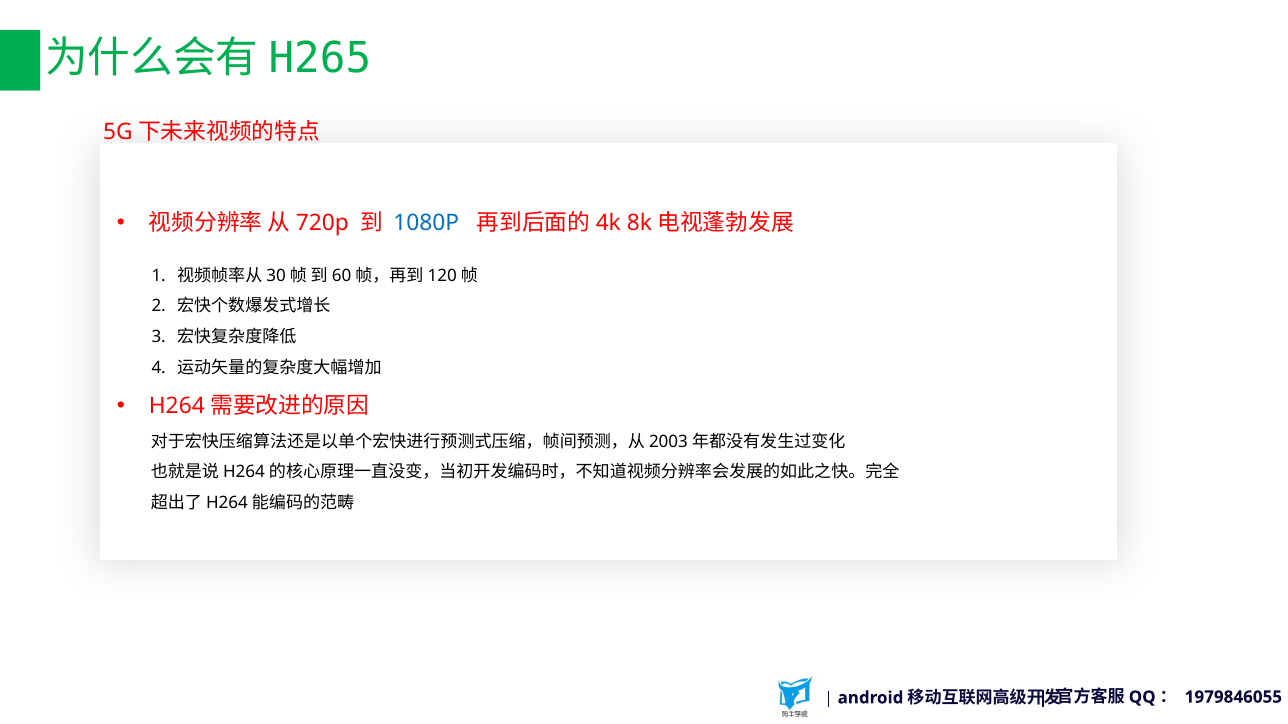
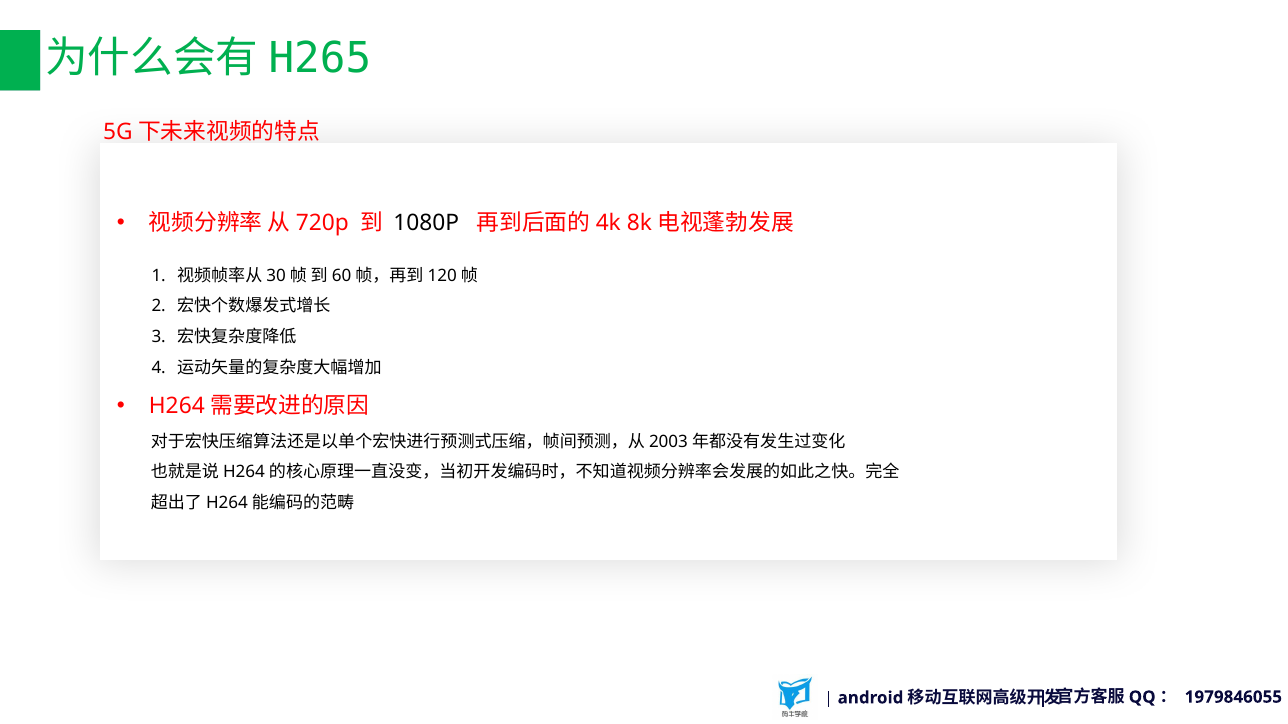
1080P colour: blue -> black (426, 223)
